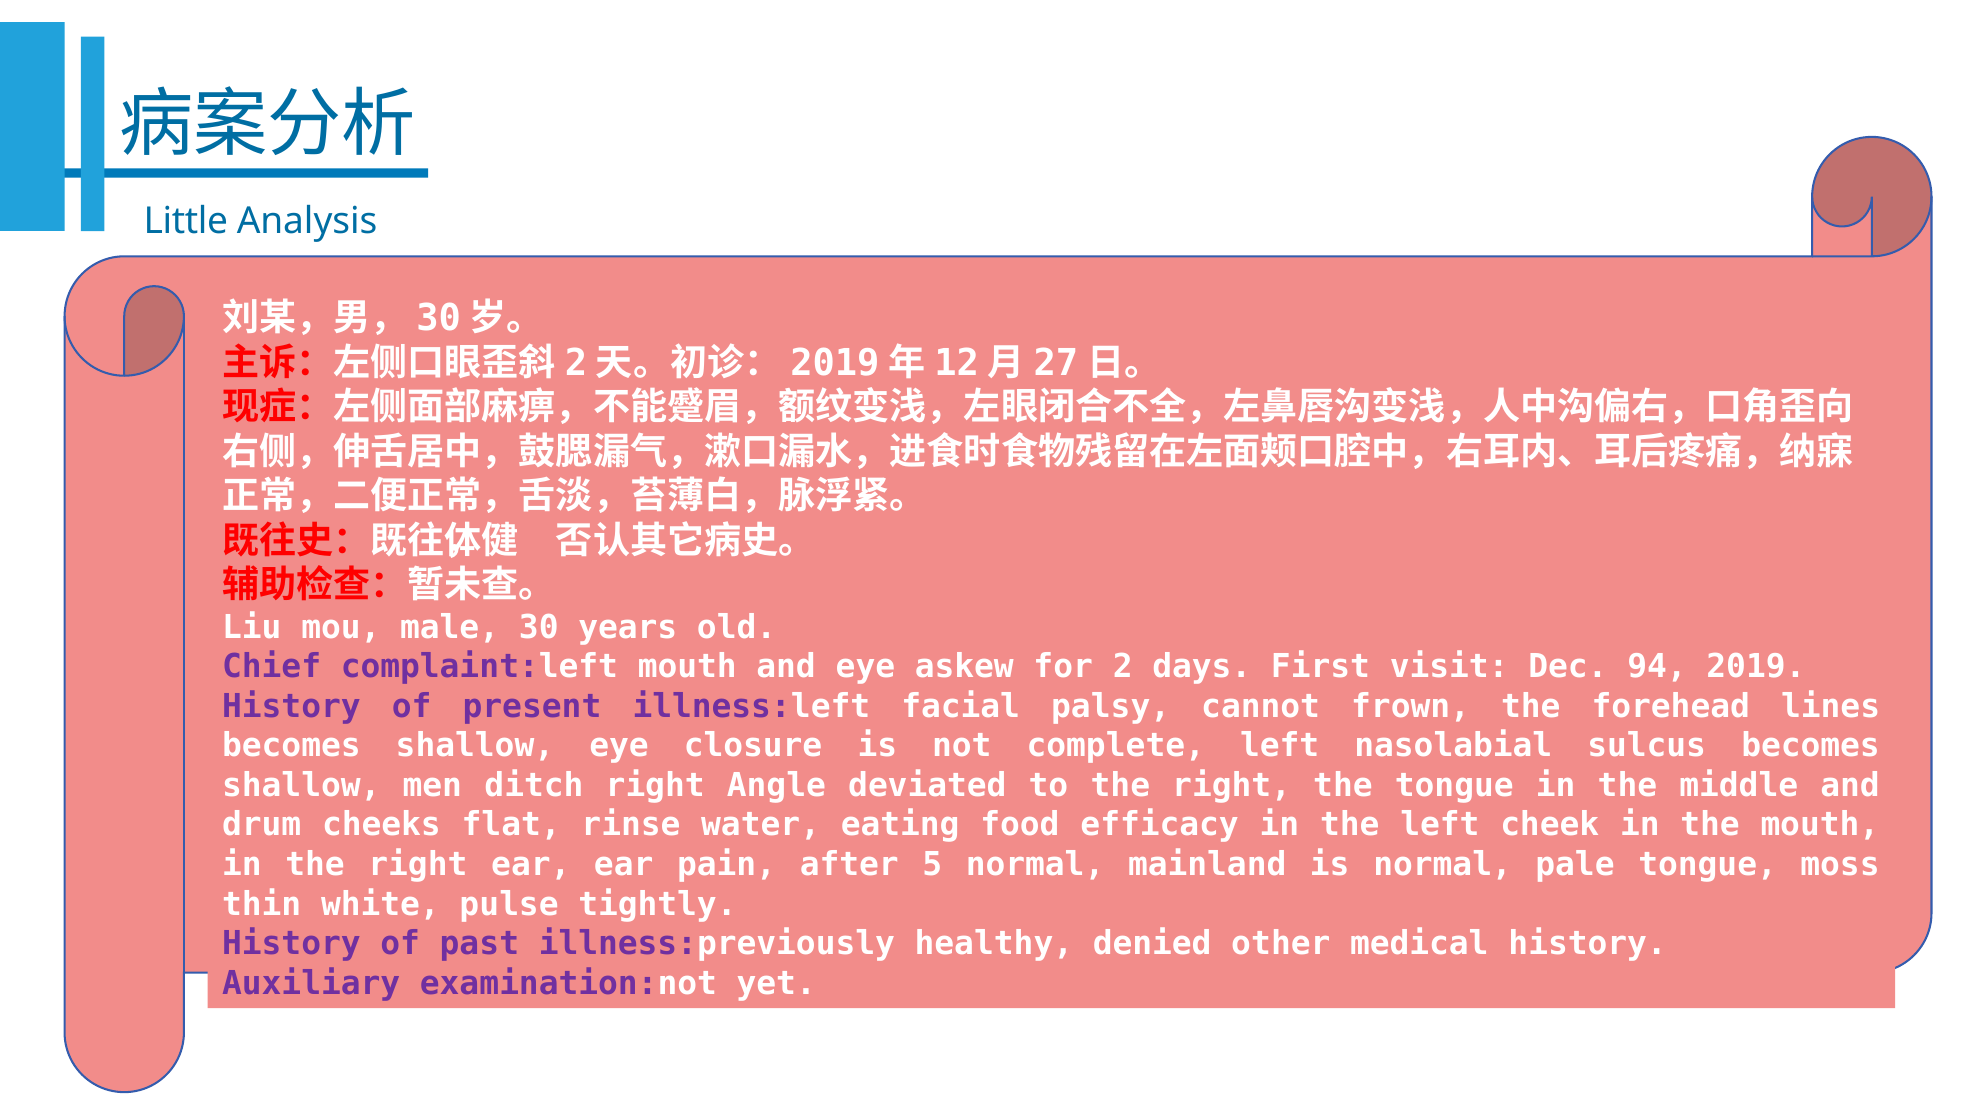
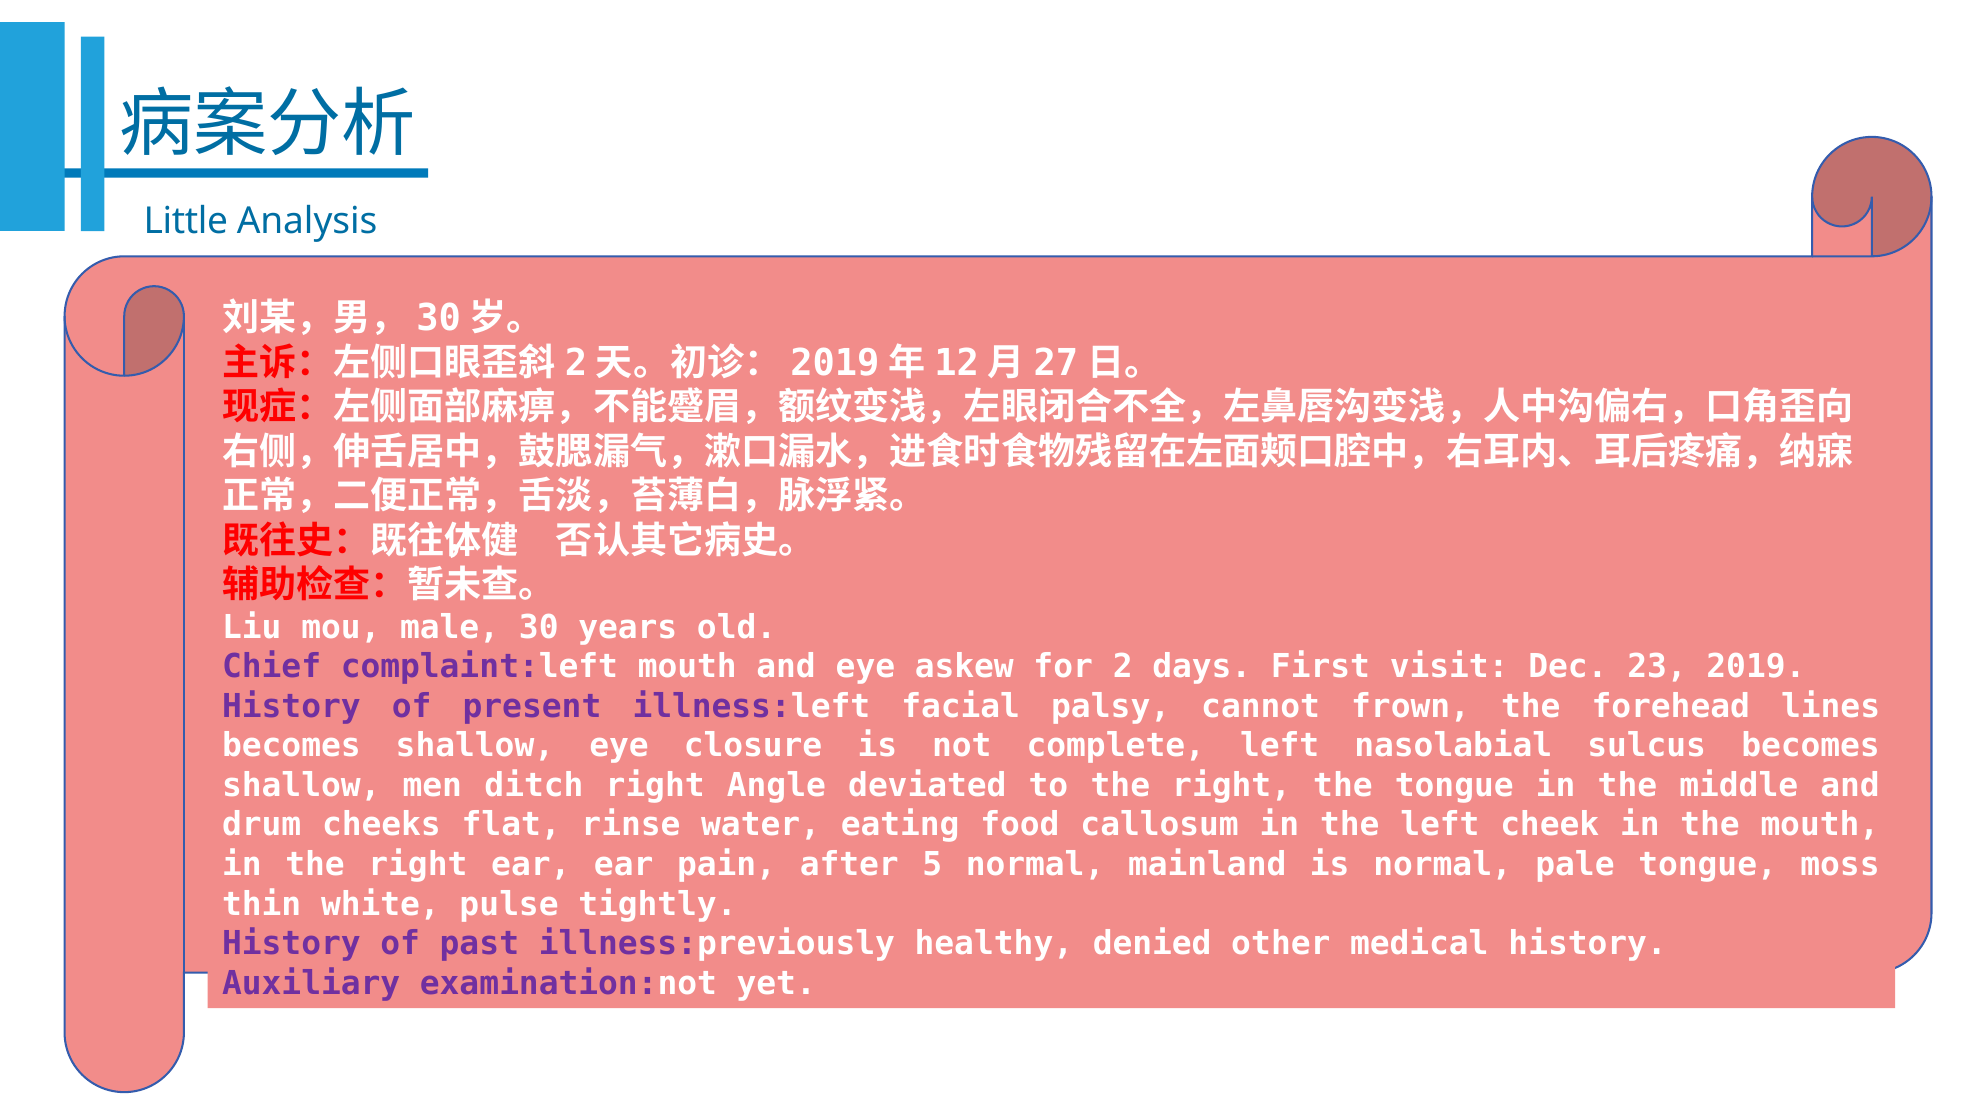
94: 94 -> 23 (1657, 667)
efficacy: efficacy -> callosum (1160, 825)
